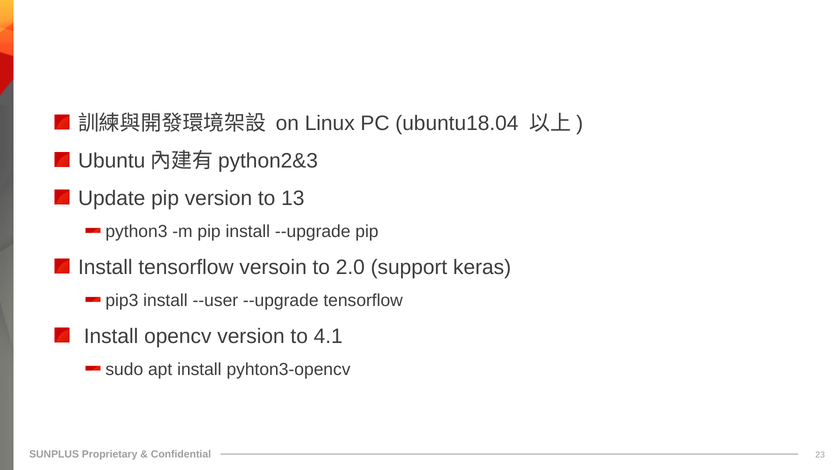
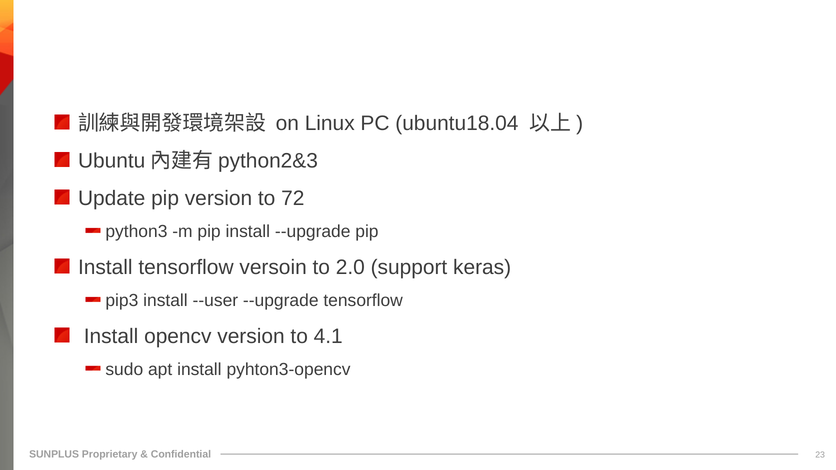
13: 13 -> 72 (293, 199)
